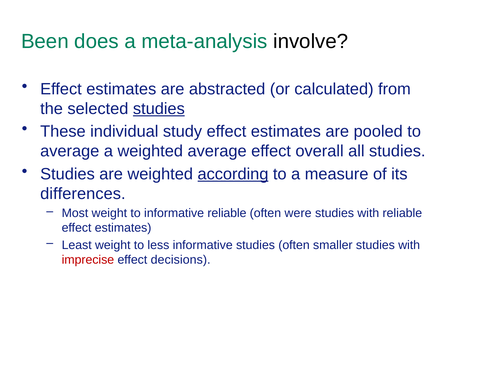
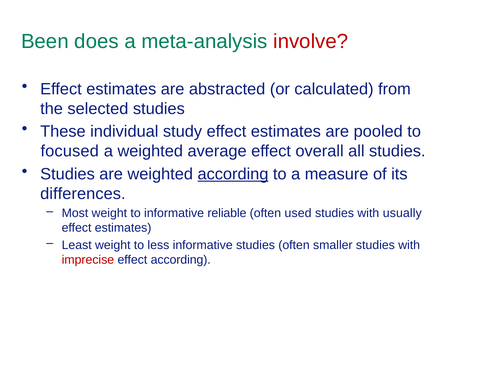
involve colour: black -> red (311, 41)
studies underline: present -> none (159, 109)
average: average -> focused (70, 151)
were: were -> used (298, 213)
with reliable: reliable -> usually (402, 213)
effect decisions: decisions -> according (181, 260)
